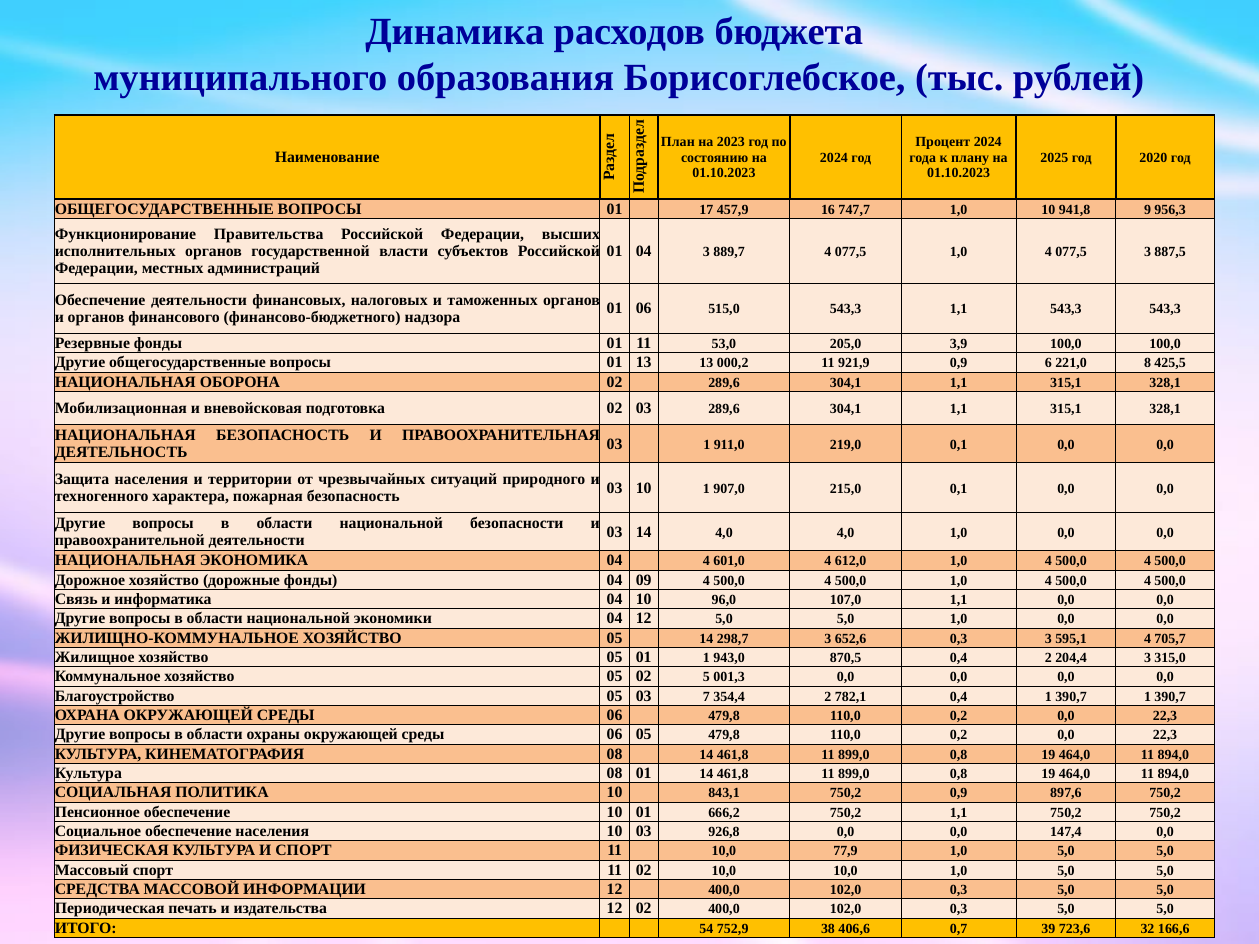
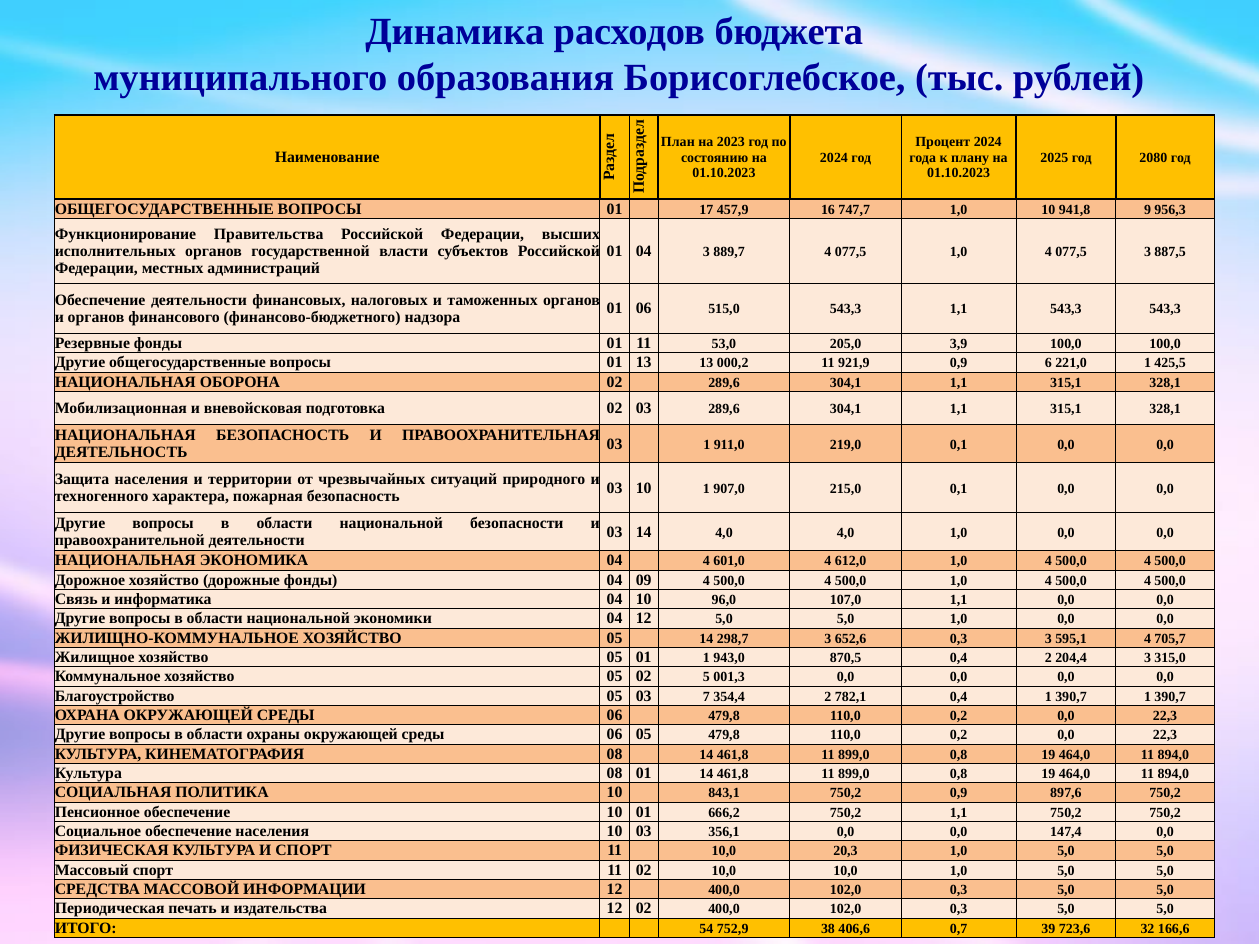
2020: 2020 -> 2080 (1153, 158)
221,0 8: 8 -> 1 (1147, 363)
926,8: 926,8 -> 356,1 (724, 832)
77,9: 77,9 -> 20,3 (846, 851)
